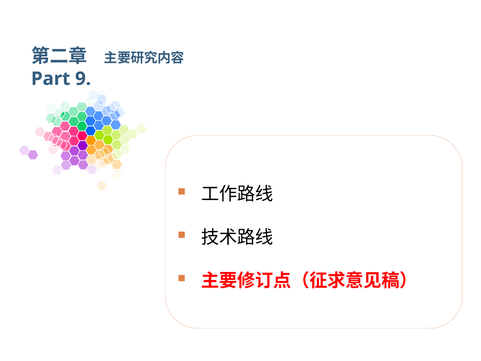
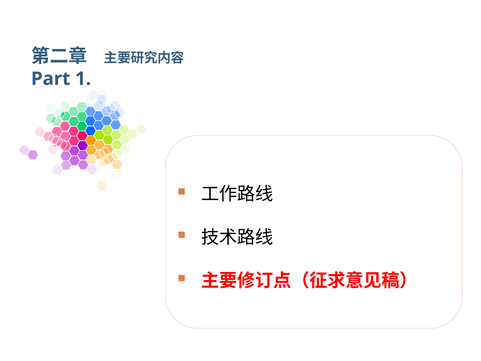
9: 9 -> 1 (83, 79)
